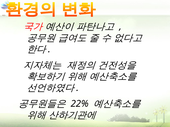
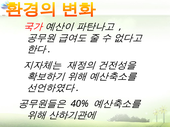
22%: 22% -> 40% (80, 104)
